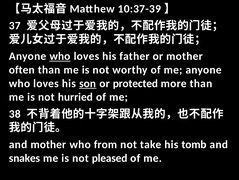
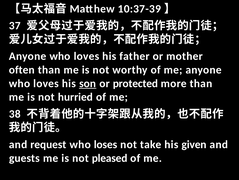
who underline: present -> none (60, 56)
and mother: mother -> request (48, 144)
from: from -> loses (106, 144)
tomb: tomb -> given (194, 144)
snakes: snakes -> guests (24, 157)
